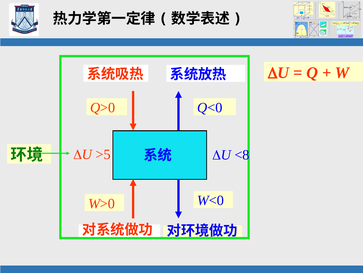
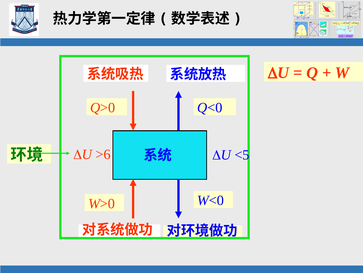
>5: >5 -> >6 (103, 154)
<8: <8 -> <5 (242, 155)
